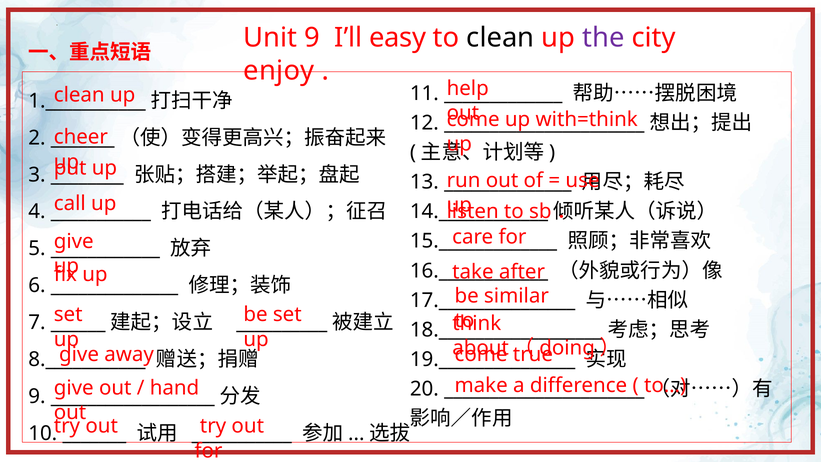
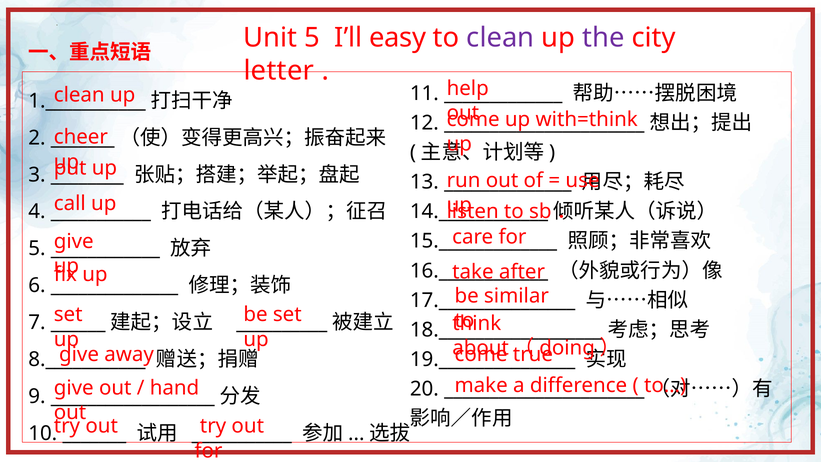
Unit 9: 9 -> 5 (312, 38)
clean colour: black -> purple (500, 38)
enjoy: enjoy -> letter (279, 71)
